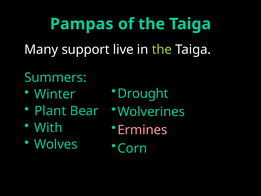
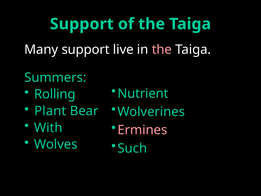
Pampas: Pampas -> Support (82, 24)
the colour: light green -> pink (162, 50)
Drought: Drought -> Nutrient (143, 93)
Winter: Winter -> Rolling (55, 94)
Corn: Corn -> Such (132, 148)
